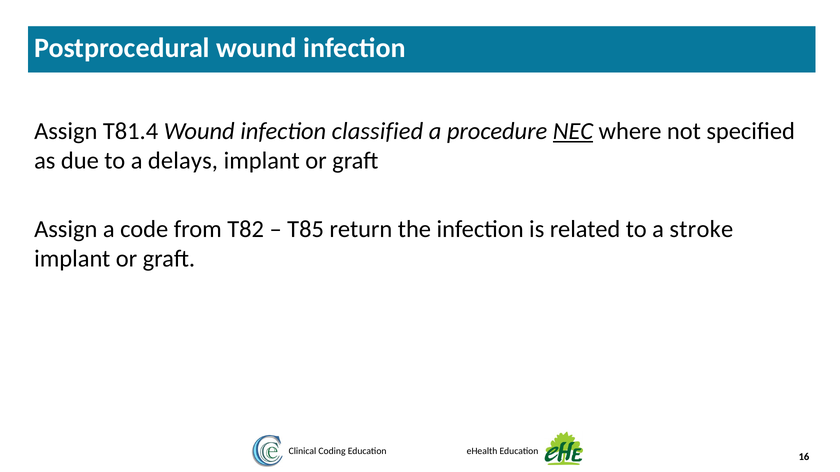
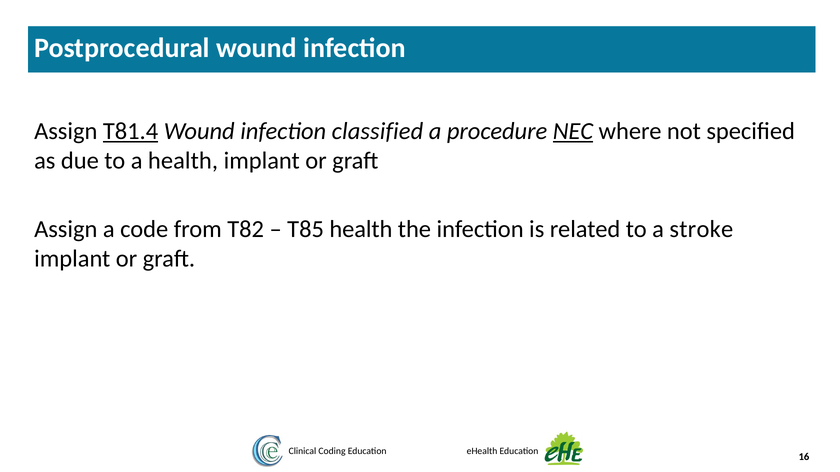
T81.4 underline: none -> present (131, 131)
a delays: delays -> health (183, 161)
T85 return: return -> health (361, 229)
